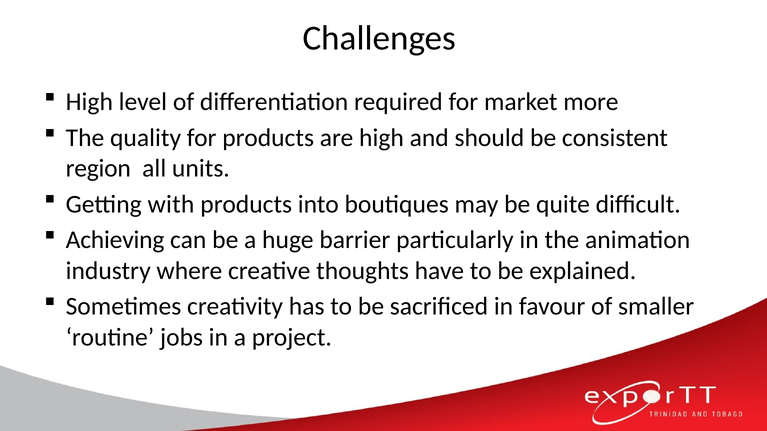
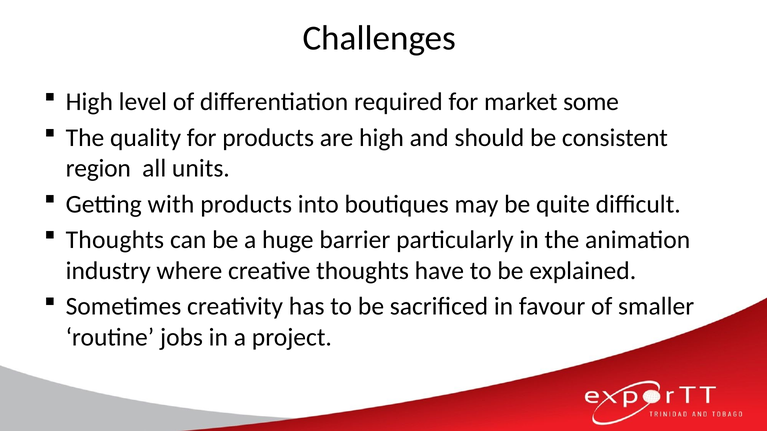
more: more -> some (591, 102)
Achieving: Achieving -> Thoughts (115, 240)
